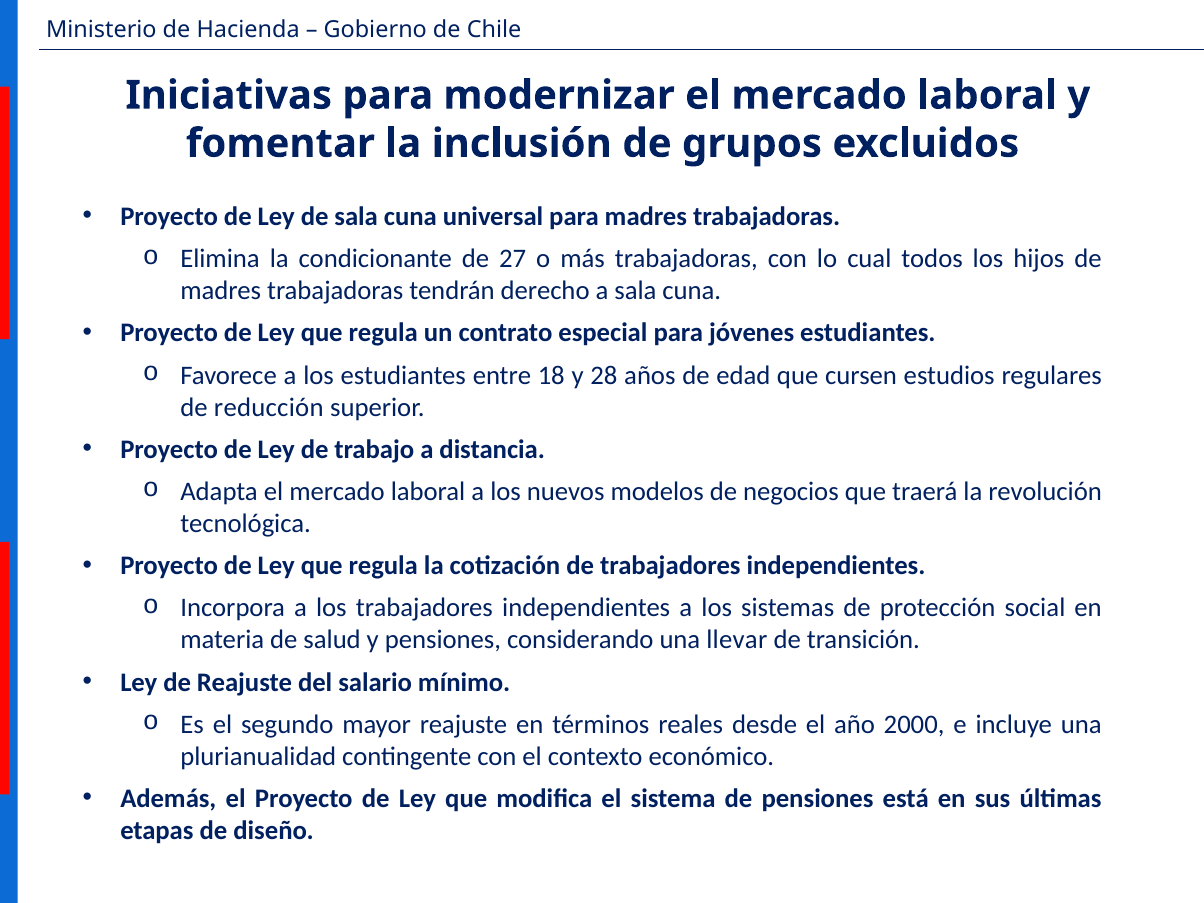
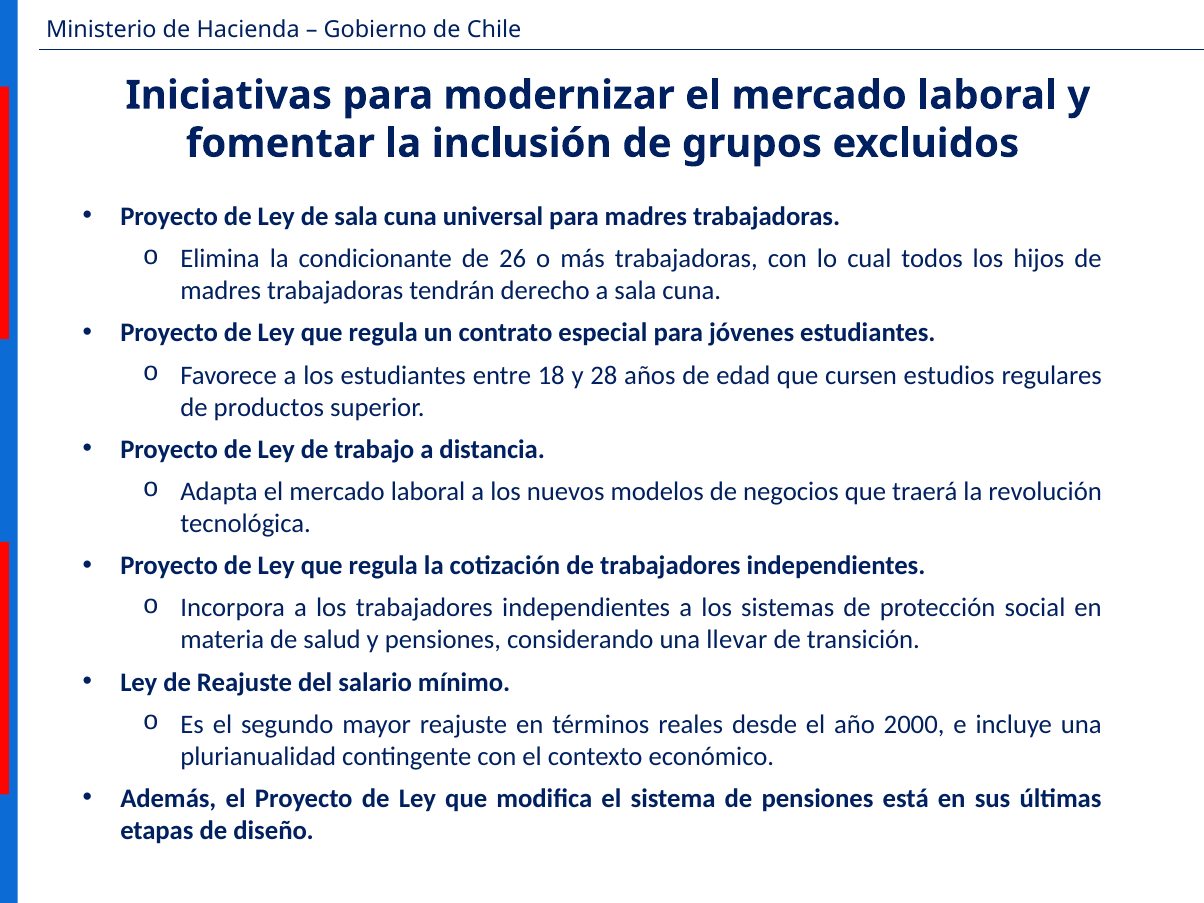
27: 27 -> 26 (513, 259)
reducción: reducción -> productos (269, 407)
